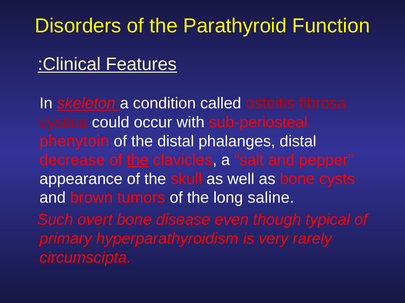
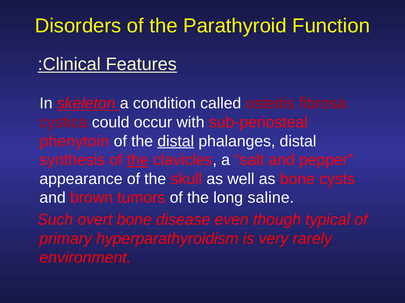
distal underline: none -> present (176, 142)
decrease: decrease -> synthesis (72, 160)
circumscipta: circumscipta -> environment (85, 258)
